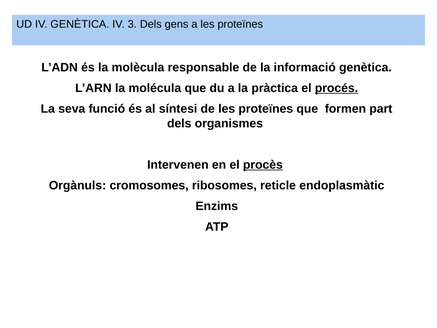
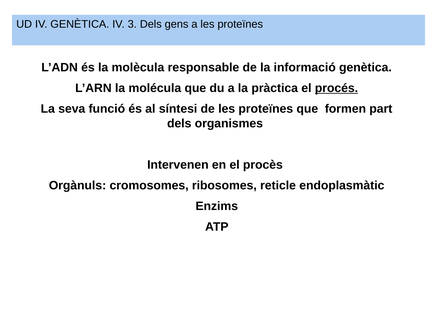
procès underline: present -> none (263, 165)
